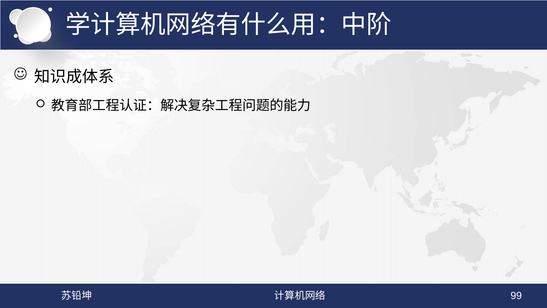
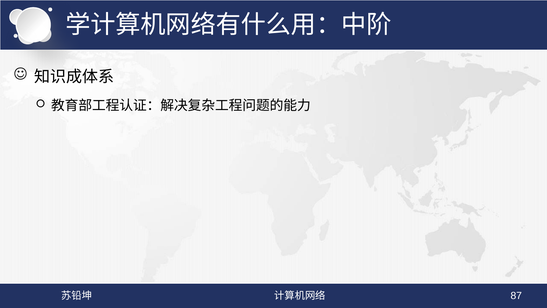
99: 99 -> 87 (516, 295)
